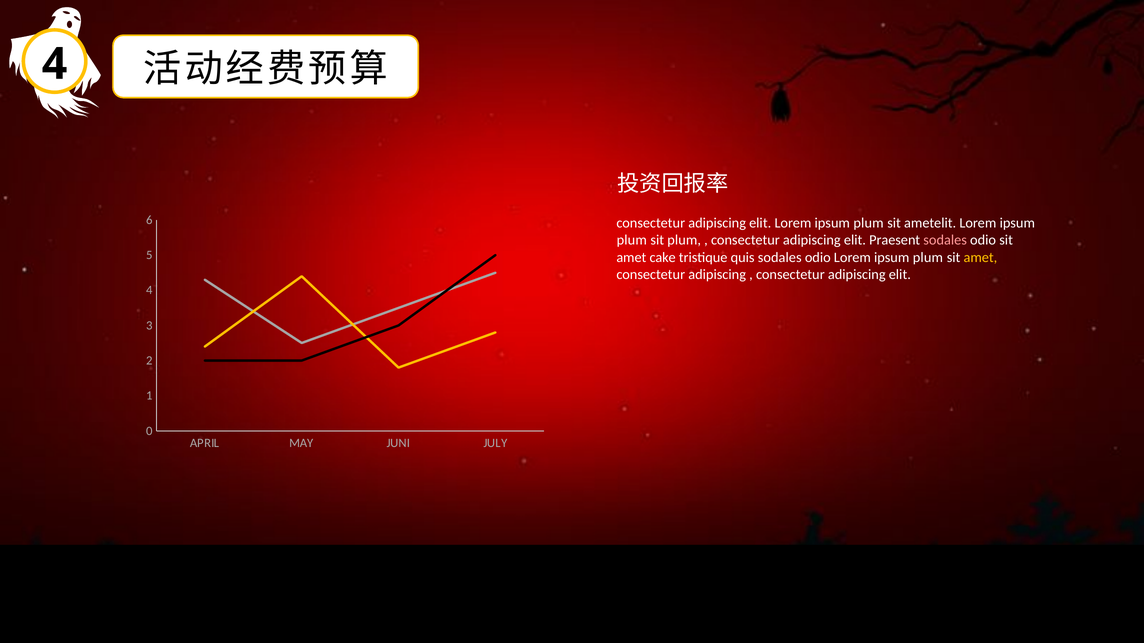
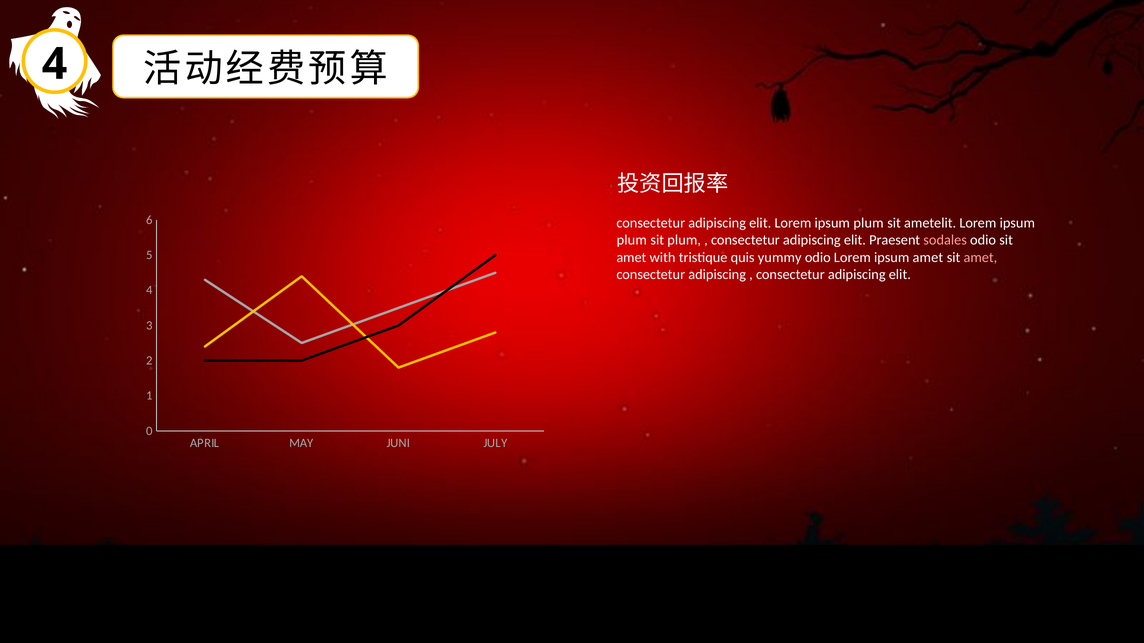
cake: cake -> with (663, 258)
quis sodales: sodales -> yummy (780, 258)
odio Lorem ipsum plum: plum -> amet (928, 258)
amet colour: yellow -> pink (980, 258)
